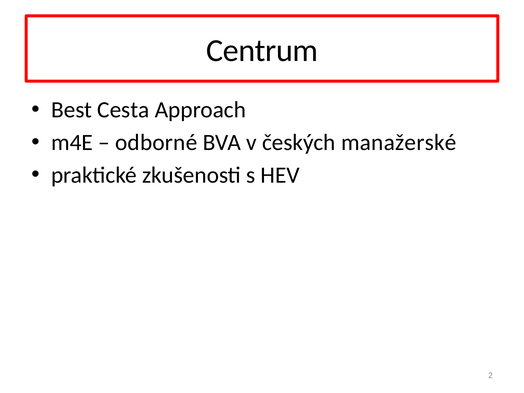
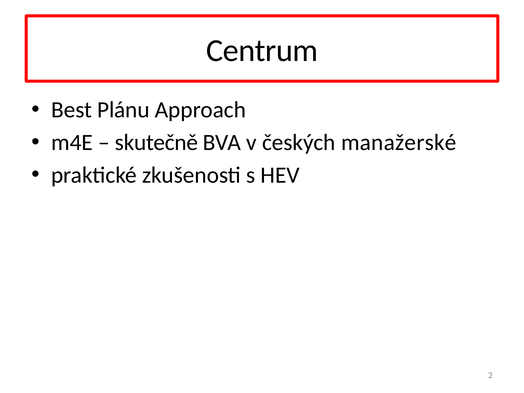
Cesta: Cesta -> Plánu (123, 110)
odborné: odborné -> skutečně (156, 143)
